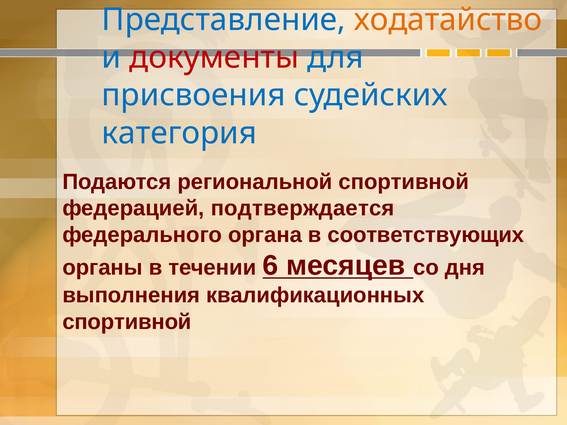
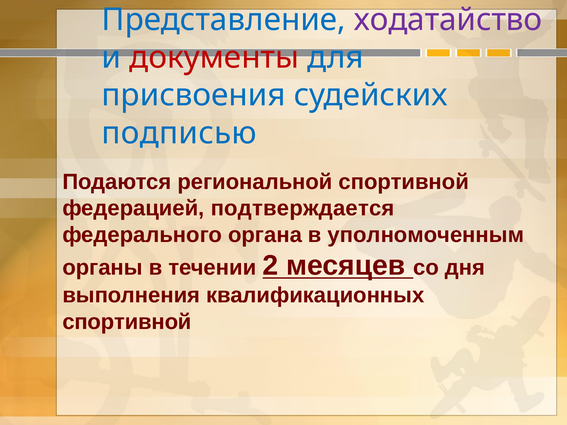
ходатайство colour: orange -> purple (448, 20)
категория: категория -> подписью (179, 133)
соответствующих: соответствующих -> уполномоченным (426, 235)
6: 6 -> 2 (270, 266)
